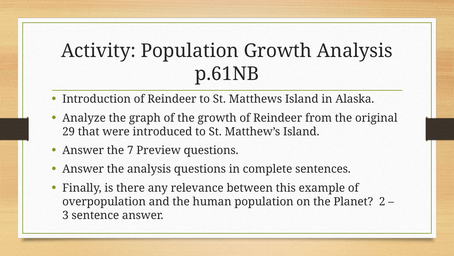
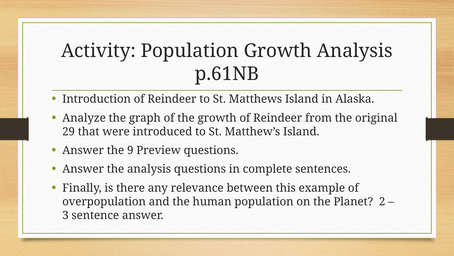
7: 7 -> 9 (130, 150)
